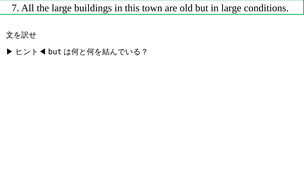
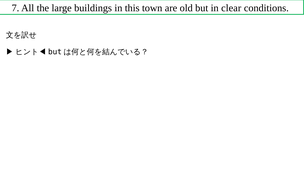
in large: large -> clear (231, 8)
